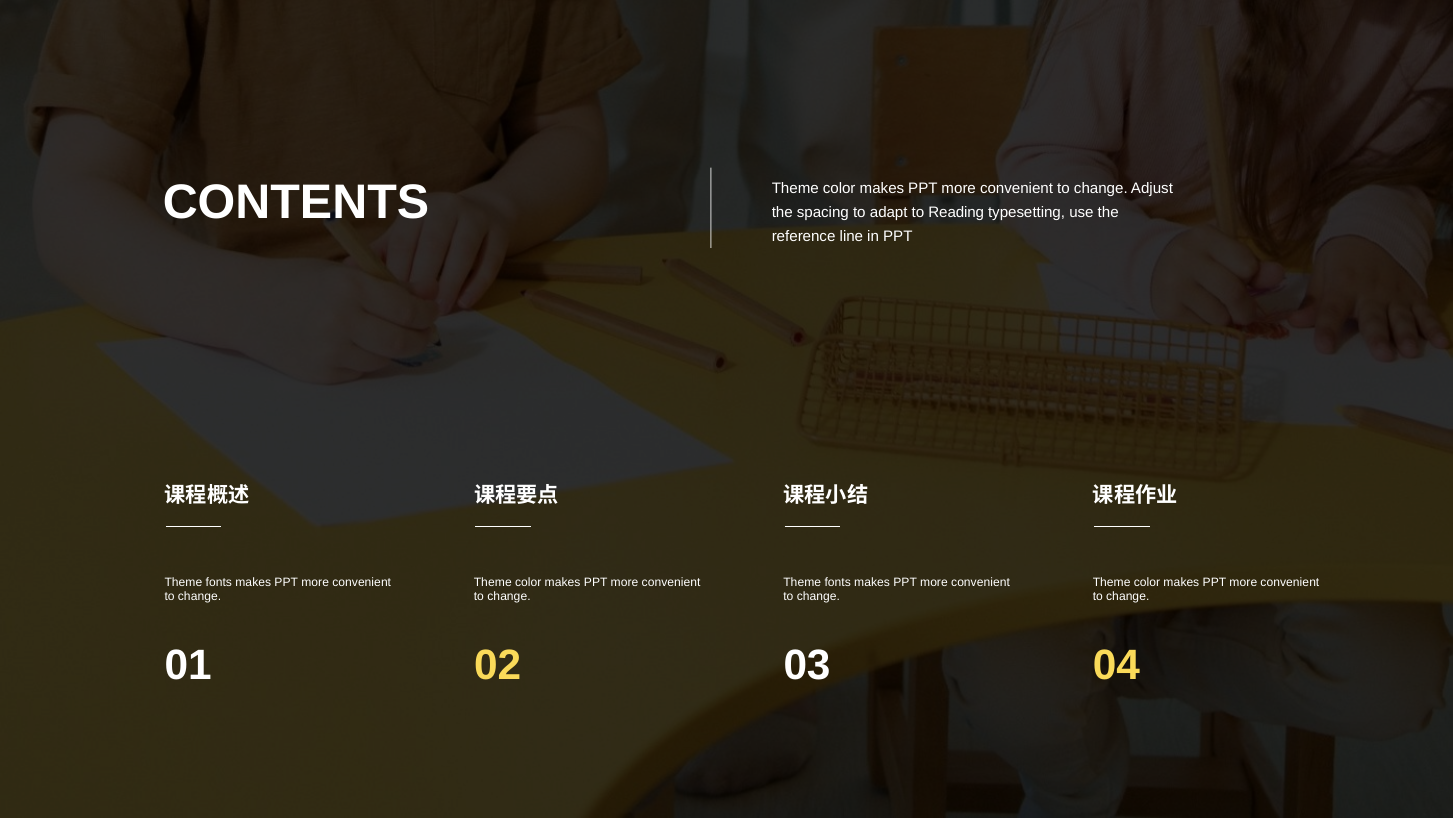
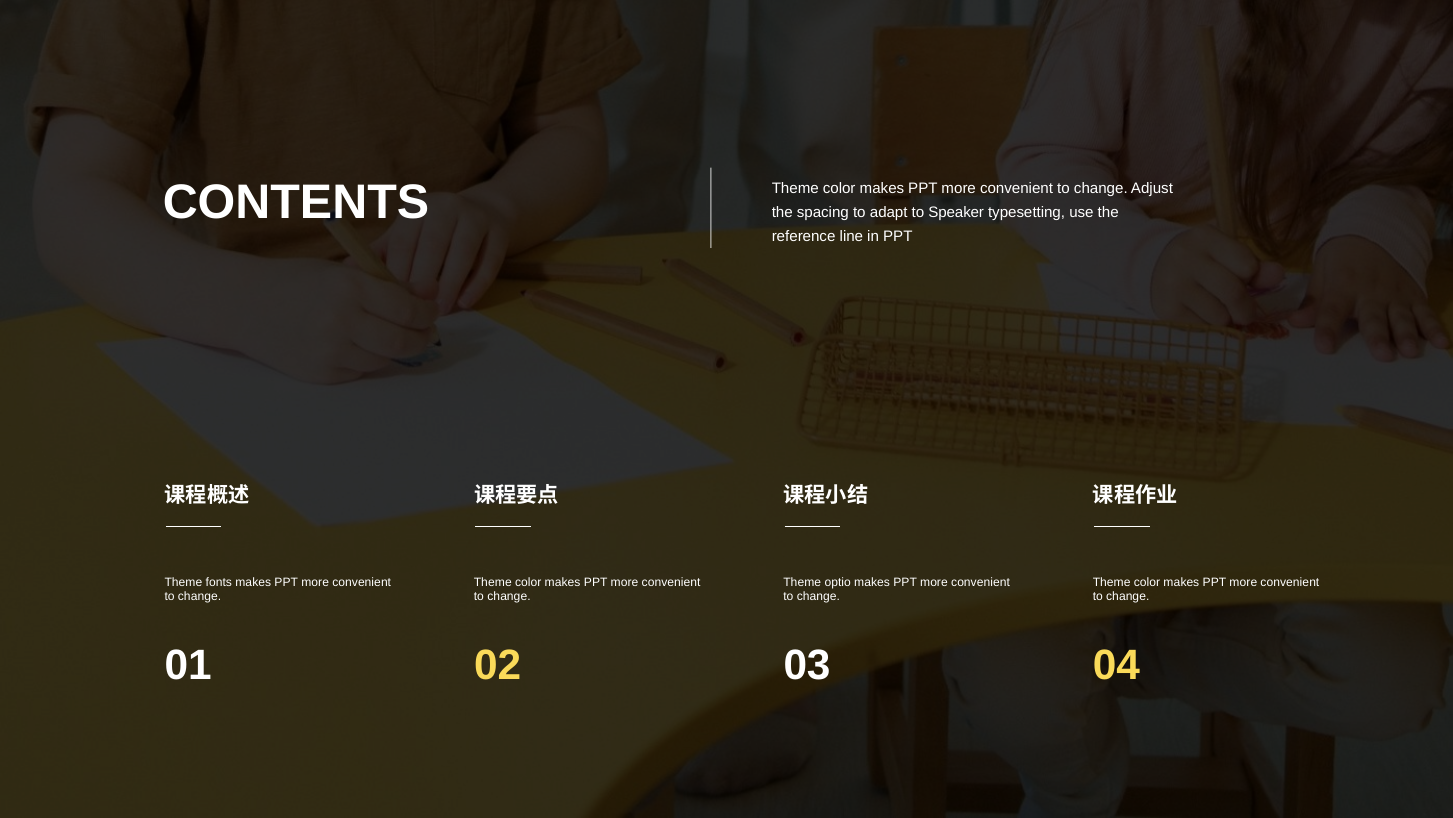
Reading: Reading -> Speaker (956, 212)
fonts: fonts -> optio (838, 582)
